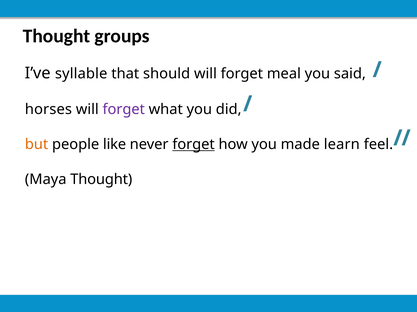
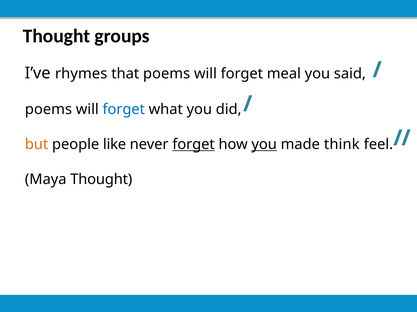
syllable: syllable -> rhymes (81, 74)
that should: should -> poems (167, 74)
horses: horses -> poems (48, 109)
forget colour: purple -> blue (124, 109)
you underline: none -> present (264, 145)
learn: learn -> think (342, 145)
